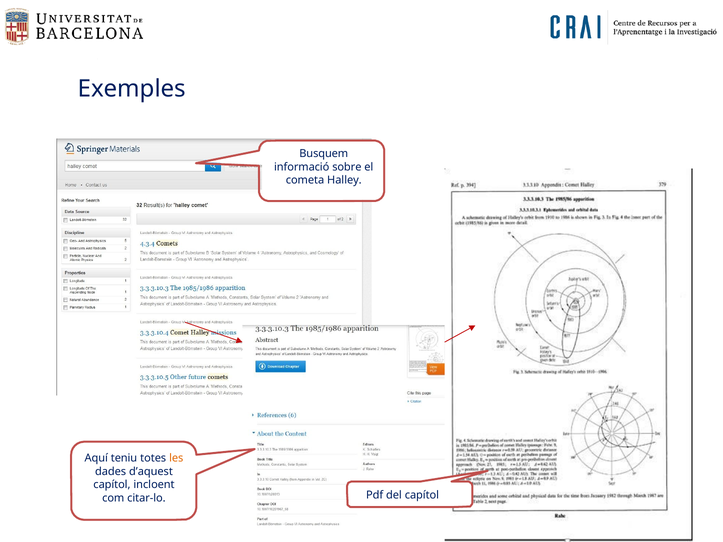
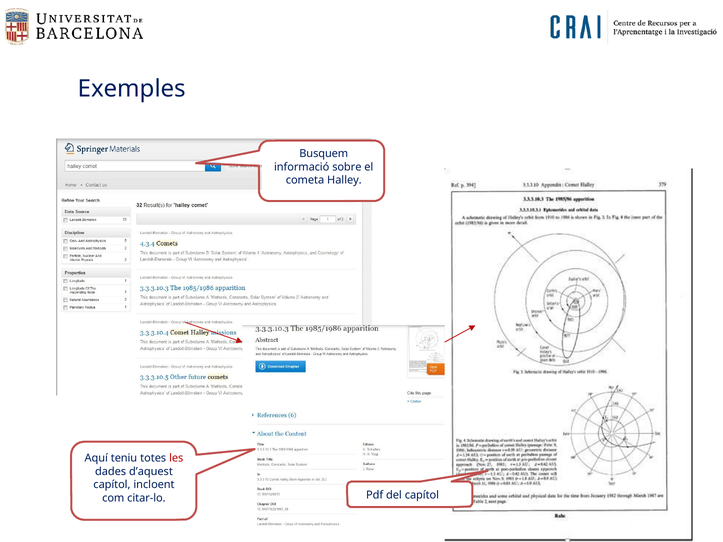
les colour: orange -> red (176, 459)
